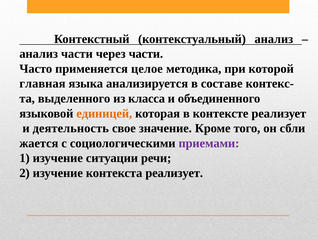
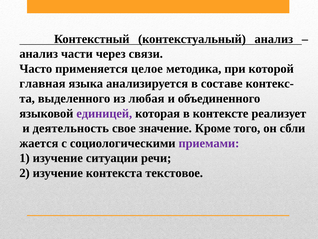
через части: части -> связи (146, 54)
класса: класса -> любая (146, 98)
единицей colour: orange -> purple (104, 113)
контекста реализует: реализует -> текстовое (174, 173)
